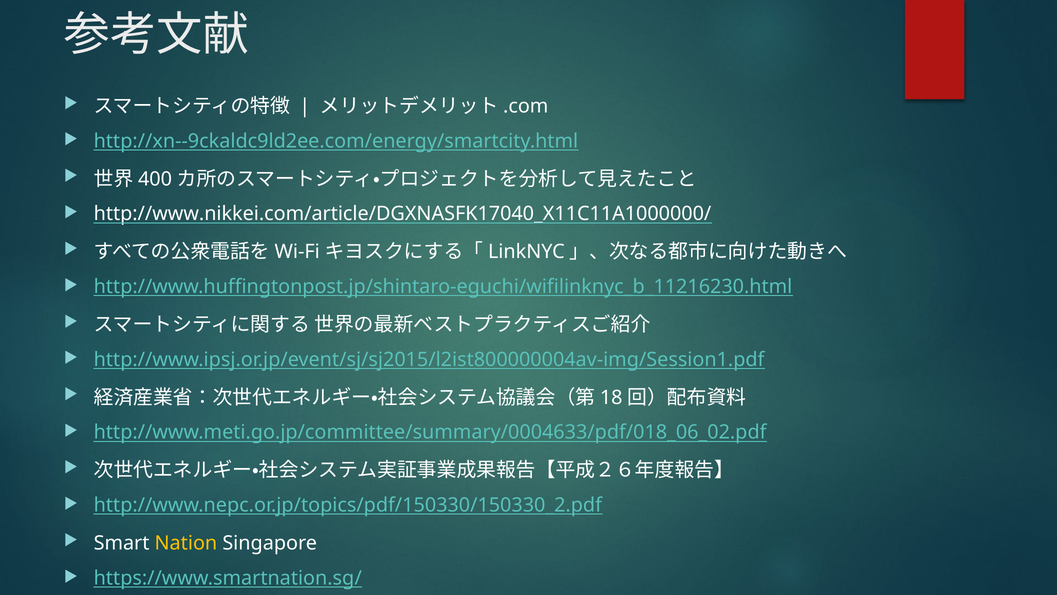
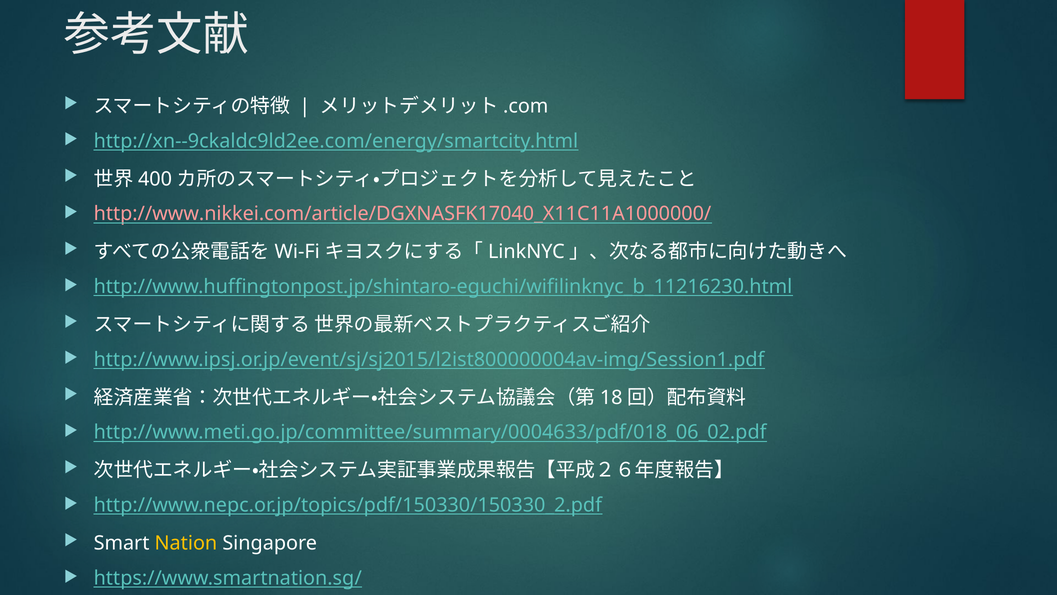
http://www.nikkei.com/article/DGXNASFK17040_X11C11A1000000/ colour: white -> pink (403, 214)
